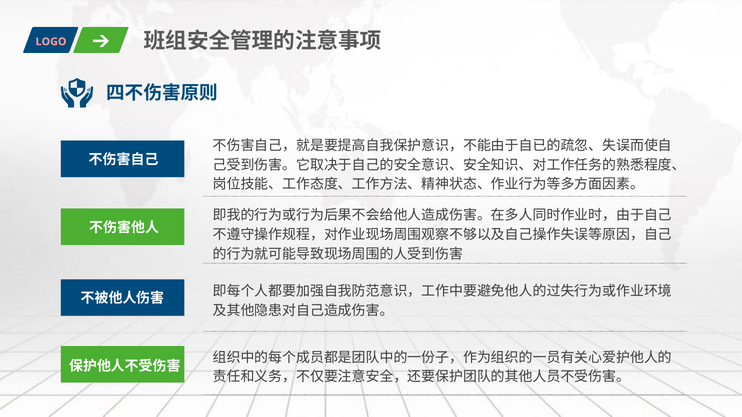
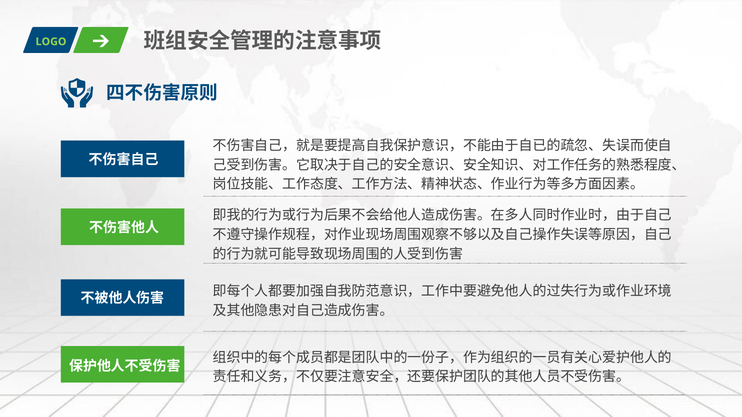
LOGO colour: pink -> light green (51, 42)
